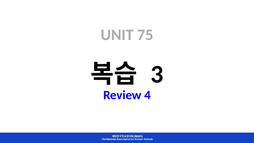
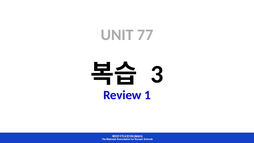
75: 75 -> 77 (145, 35)
4: 4 -> 1 (147, 95)
